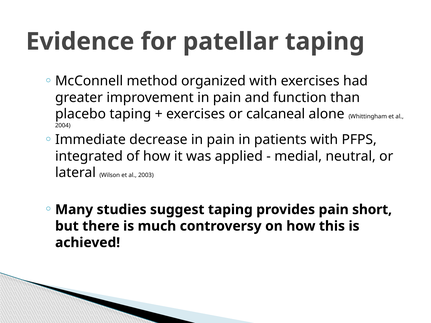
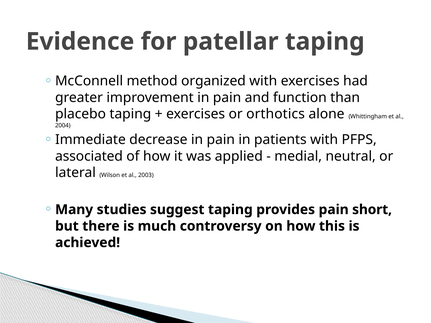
calcaneal: calcaneal -> orthotics (276, 114)
integrated: integrated -> associated (89, 156)
